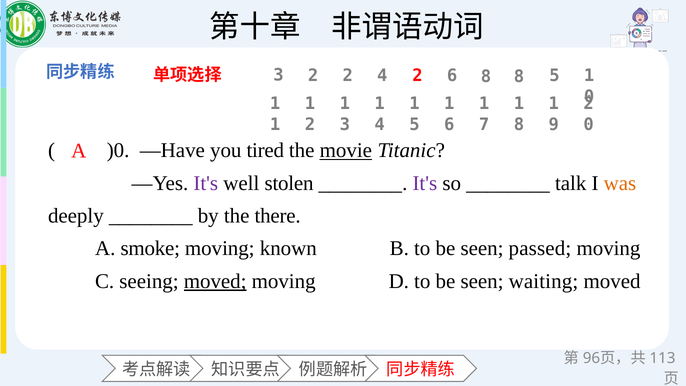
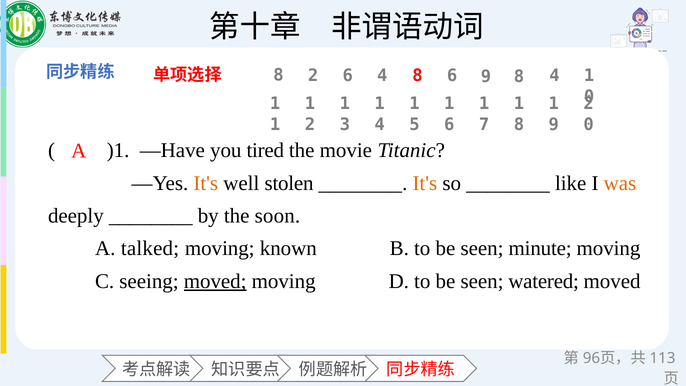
3: 3 -> 8 (279, 75)
2 2: 2 -> 6 (348, 76)
4 2: 2 -> 8 (418, 76)
6 8: 8 -> 9 (486, 77)
8 5: 5 -> 4 (554, 76)
)0: )0 -> )1 (118, 150)
movie underline: present -> none (346, 150)
It's colour: purple -> orange (206, 183)
It's colour: purple -> orange (425, 183)
talk: talk -> like (571, 183)
there: there -> soon (277, 216)
smoke: smoke -> talked (150, 248)
passed: passed -> minute (540, 248)
waiting: waiting -> watered (544, 281)
